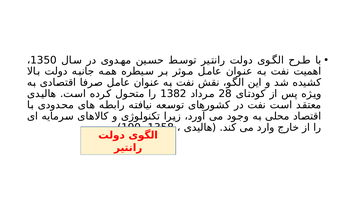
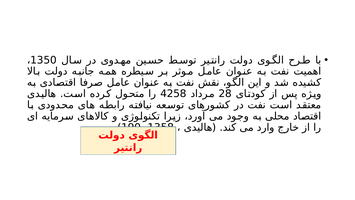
1382: 1382 -> 4258 (173, 94)
